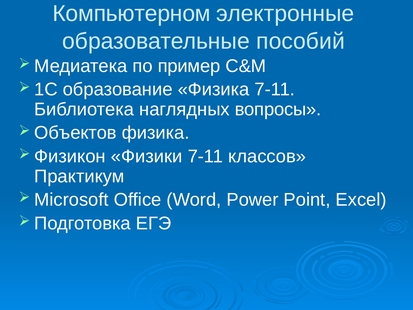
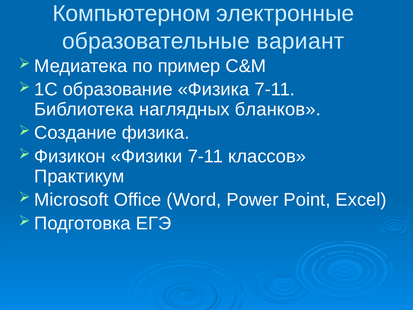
пособий: пособий -> вариант (301, 41)
вопросы: вопросы -> бланков (278, 109)
Объектов: Объектов -> Создание (76, 133)
